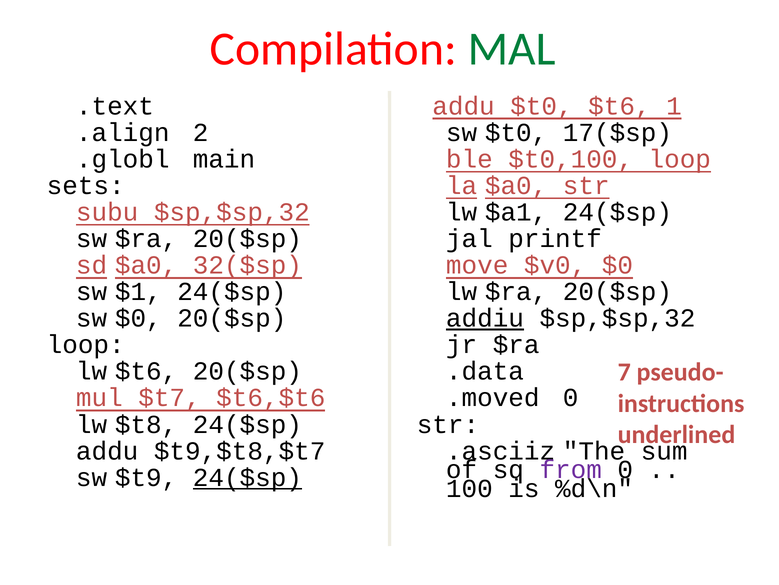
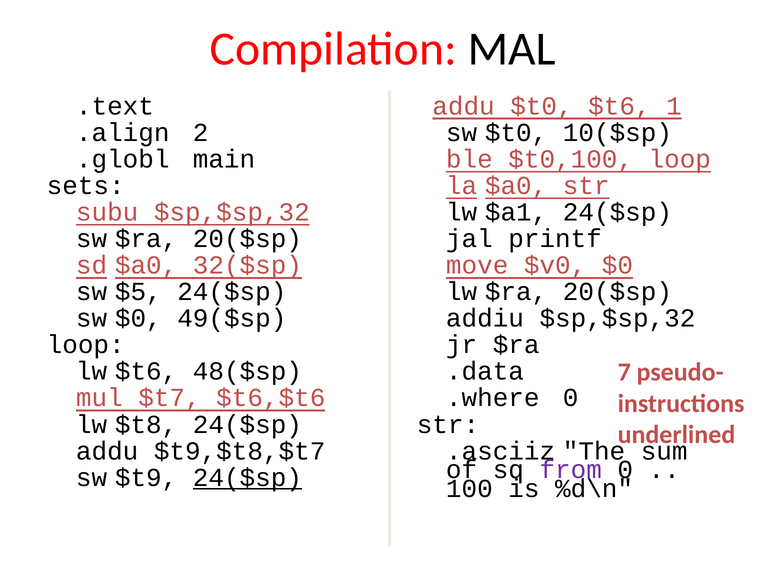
MAL colour: green -> black (512, 49)
17($sp: 17($sp -> 10($sp (617, 132)
$1: $1 -> $5 (138, 291)
$0 20($sp: 20($sp -> 49($sp (232, 318)
addiu underline: present -> none (485, 318)
$t6 20($sp: 20($sp -> 48($sp (247, 371)
.moved: .moved -> .where (493, 397)
